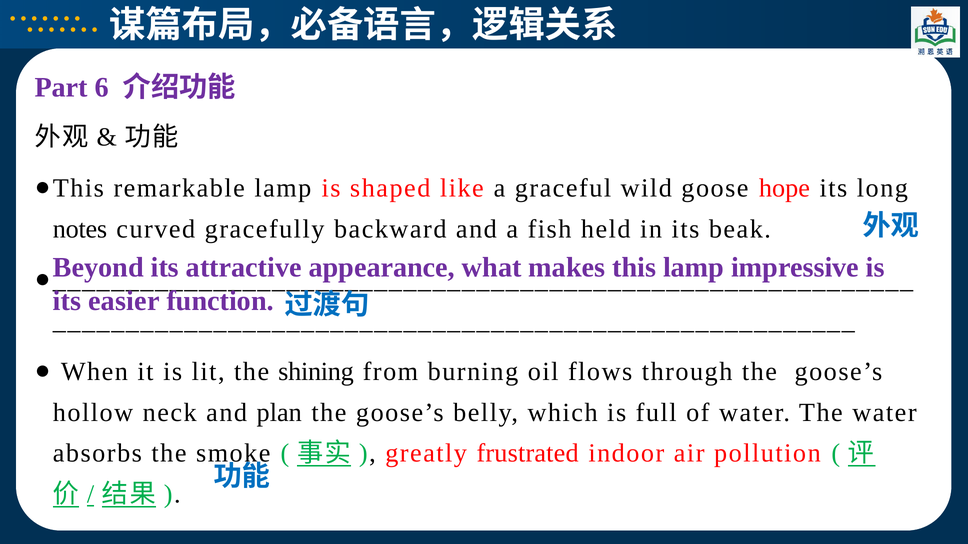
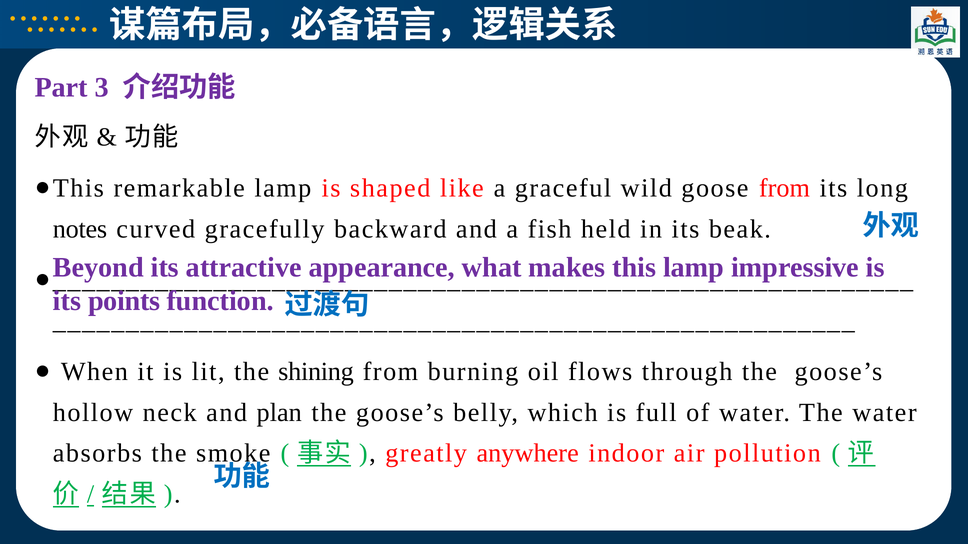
6: 6 -> 3 (102, 87)
goose hope: hope -> from (784, 188)
easier: easier -> points (124, 301)
frustrated: frustrated -> anywhere (528, 454)
